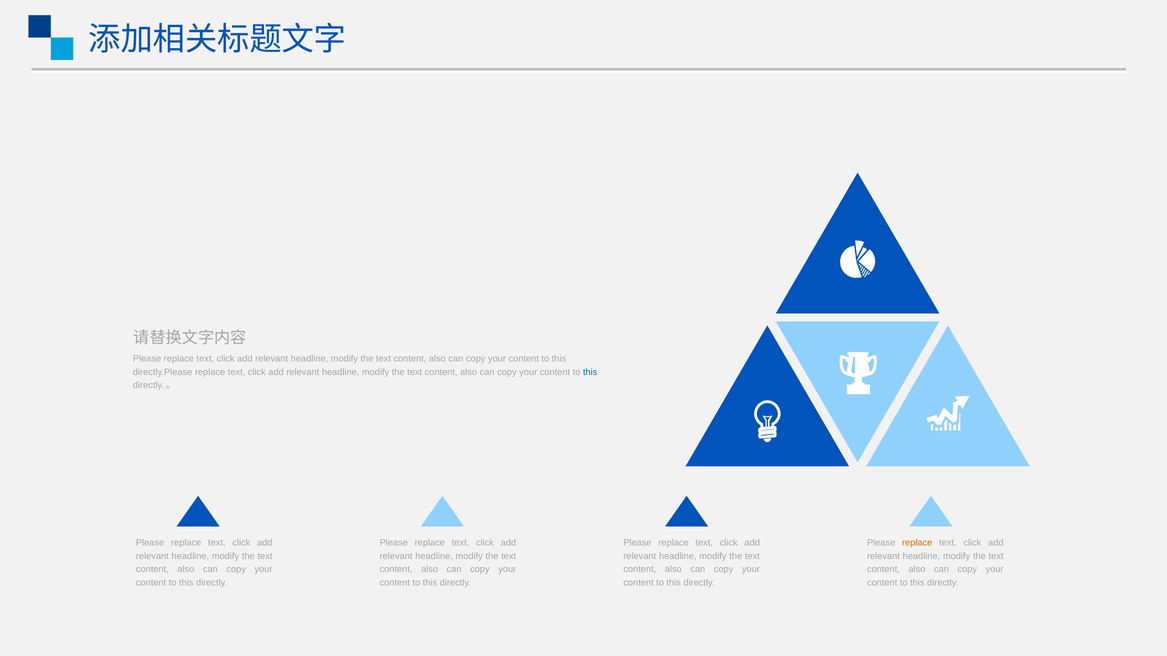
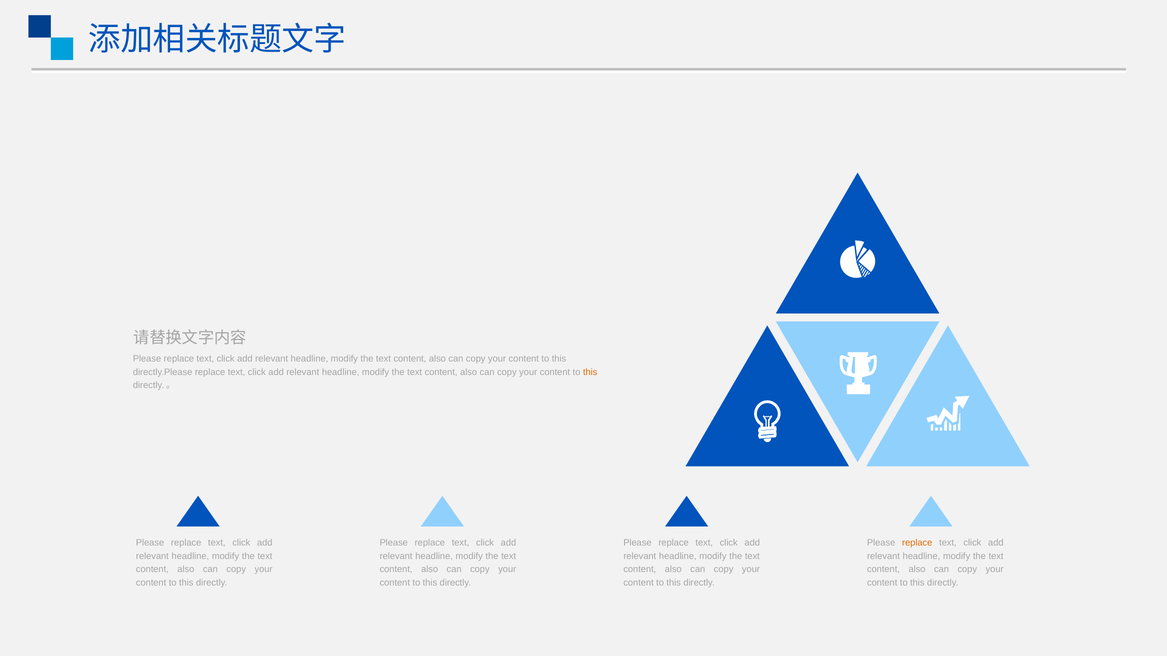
this colour: blue -> orange (590, 372)
